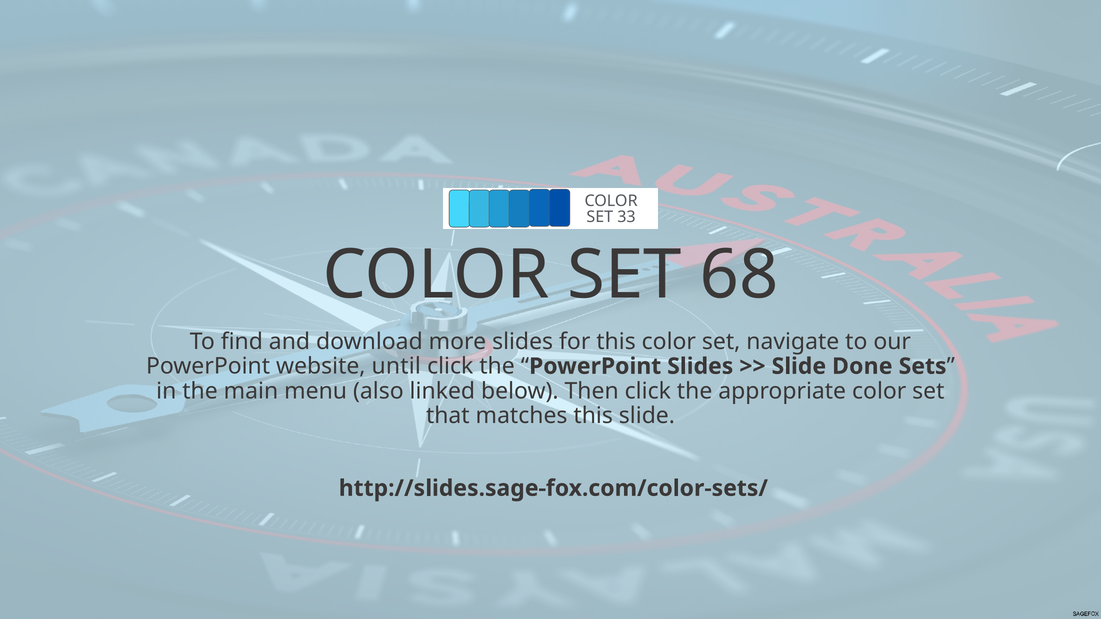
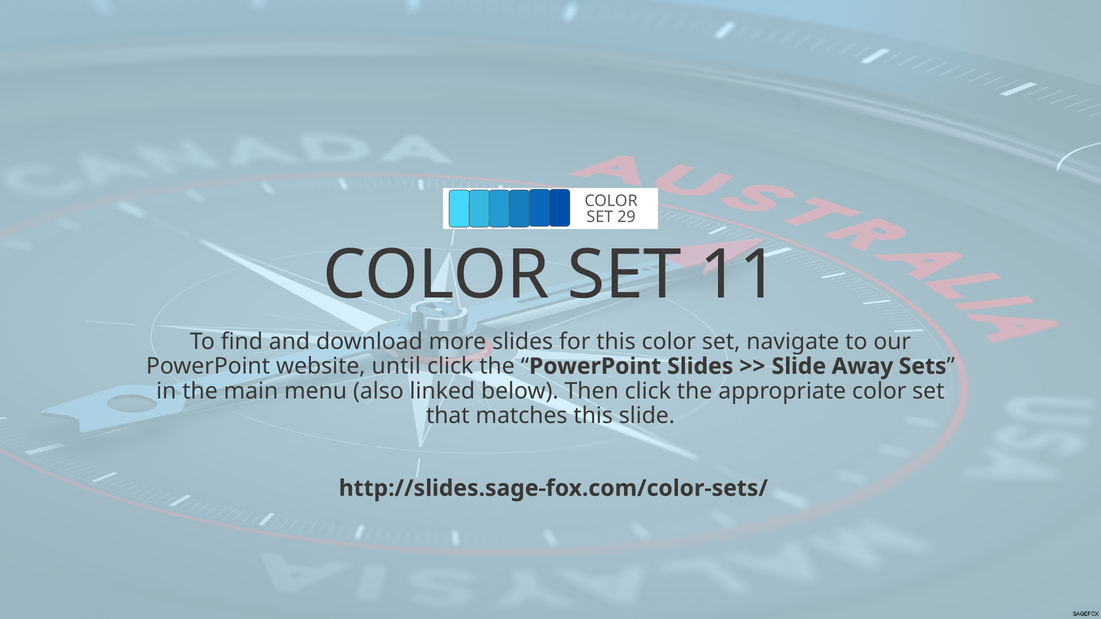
33: 33 -> 29 (626, 217)
68: 68 -> 11 (739, 275)
Done: Done -> Away (862, 366)
